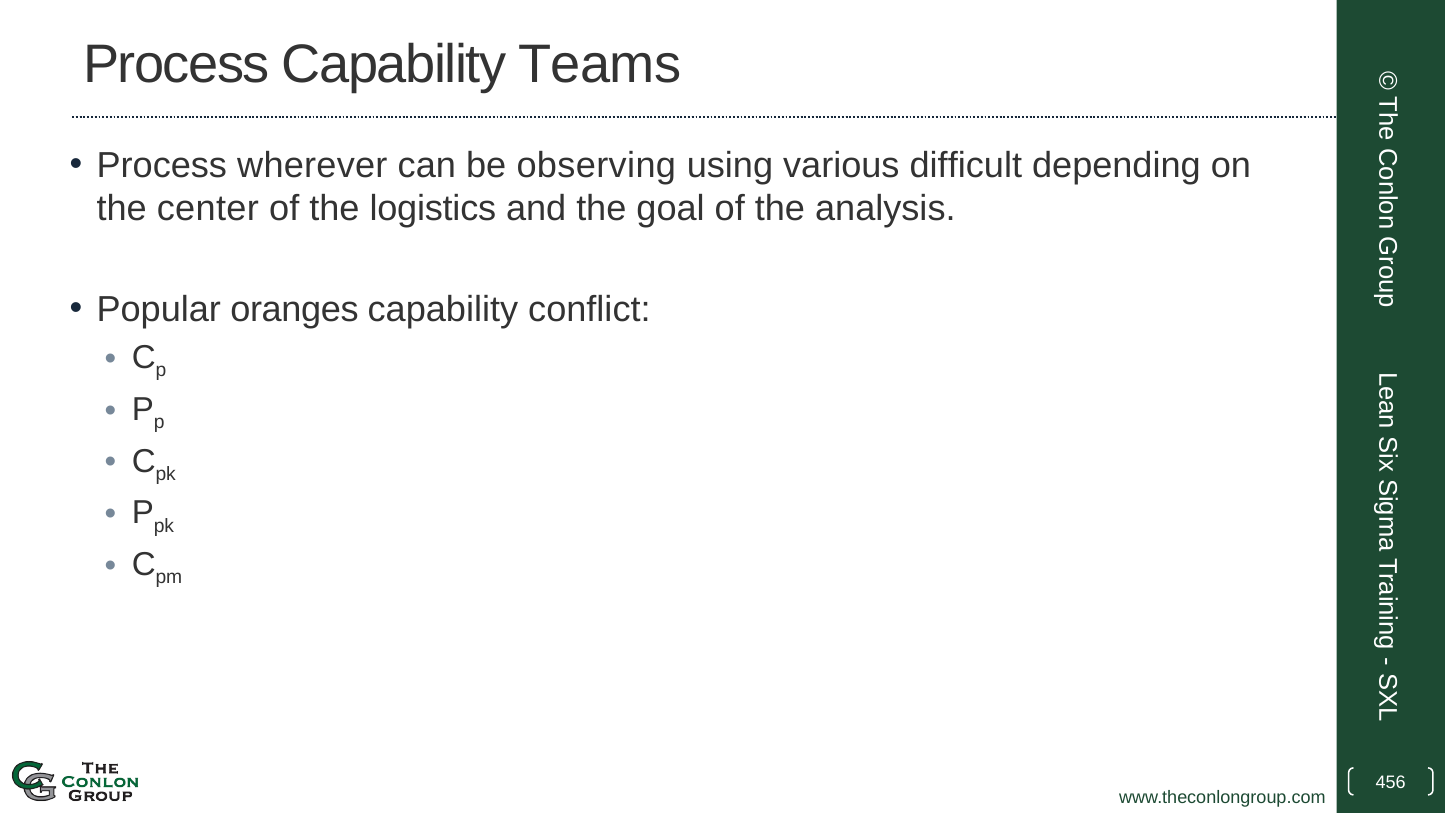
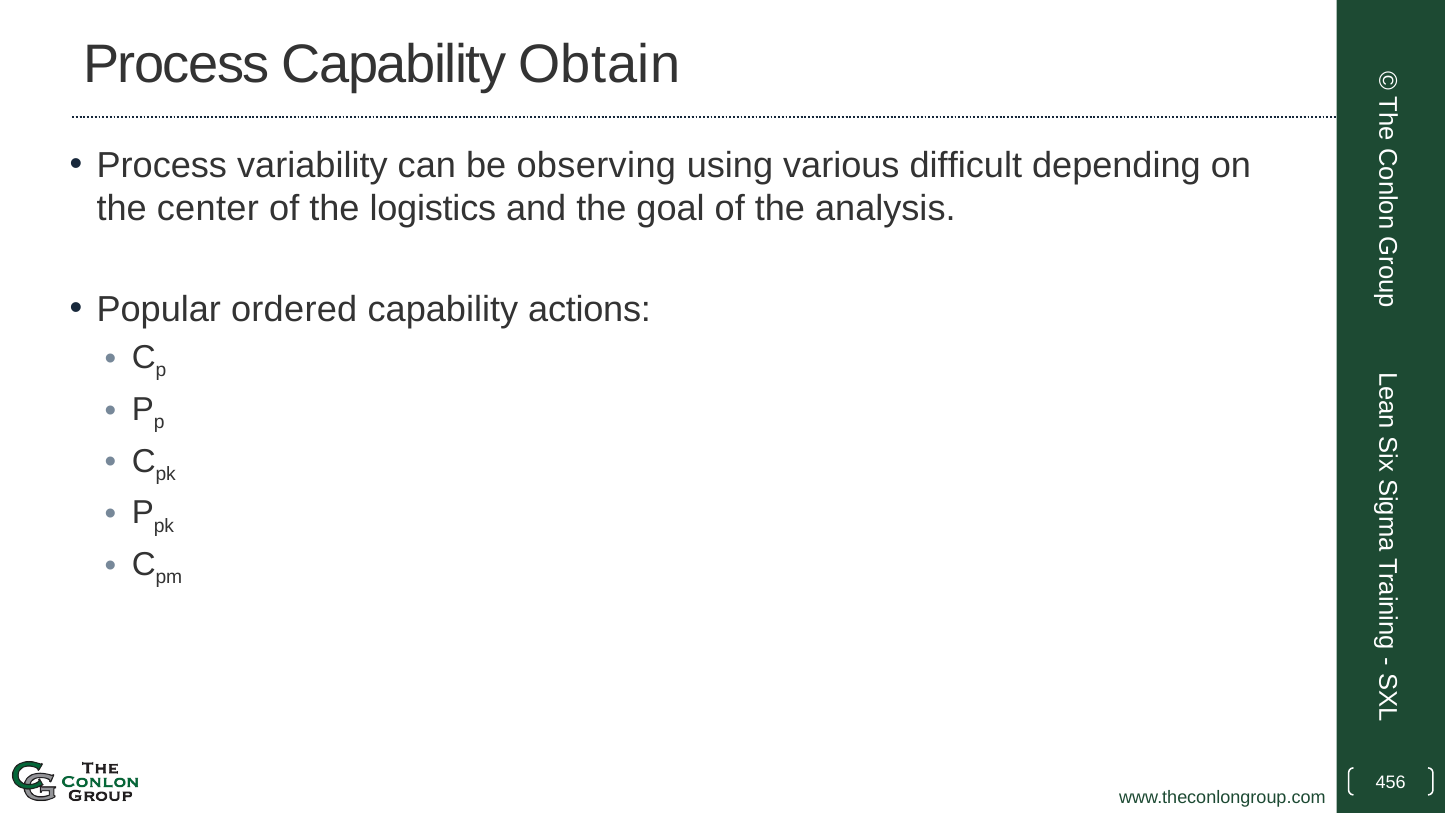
Teams: Teams -> Obtain (599, 64)
wherever: wherever -> variability (312, 165)
oranges: oranges -> ordered (294, 310)
conflict: conflict -> actions (590, 310)
